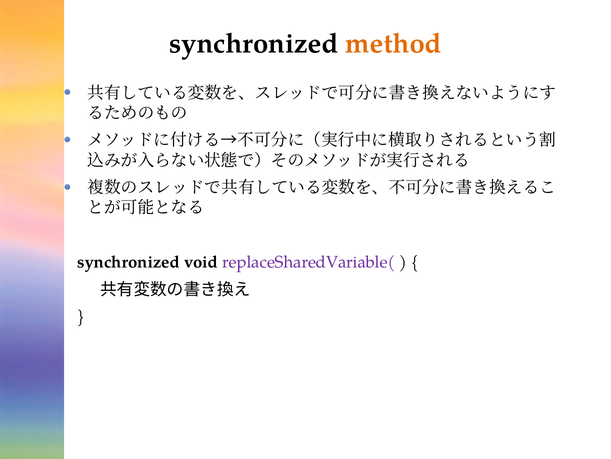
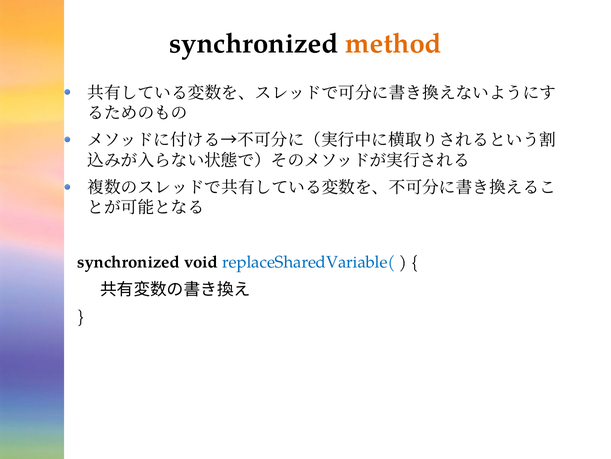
replaceSharedVariable( colour: purple -> blue (309, 262)
